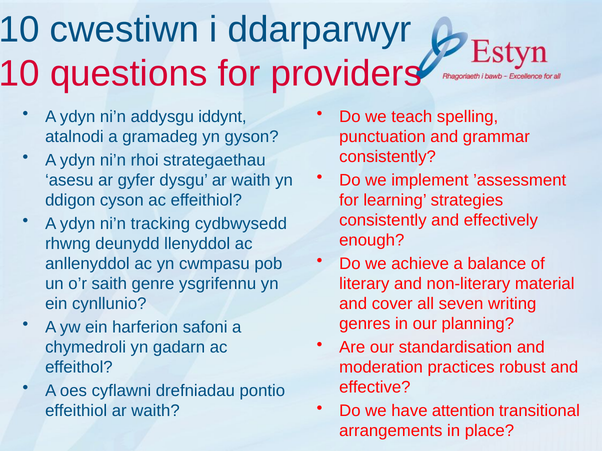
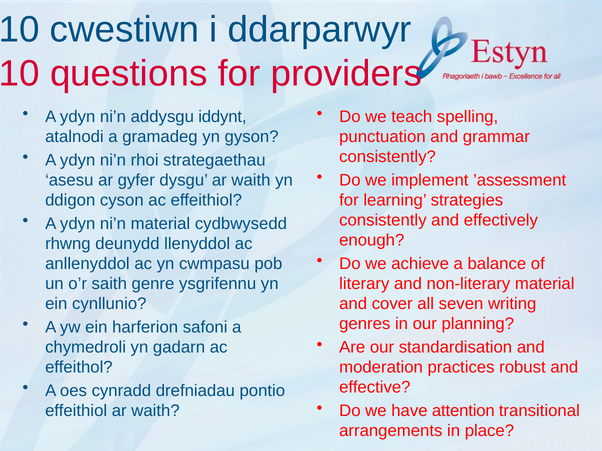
ni’n tracking: tracking -> material (160, 224)
cyflawni: cyflawni -> cynradd (121, 391)
